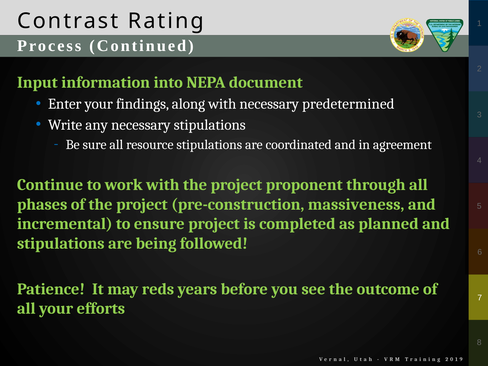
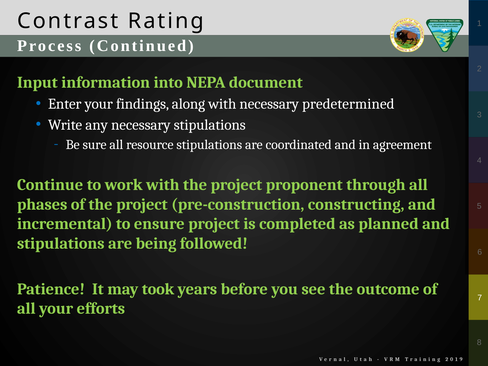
massiveness: massiveness -> constructing (356, 204)
reds: reds -> took (158, 289)
